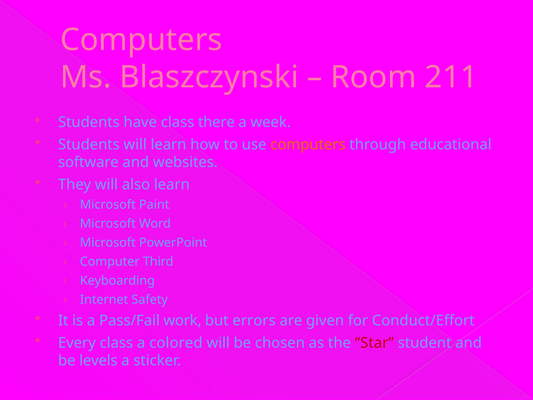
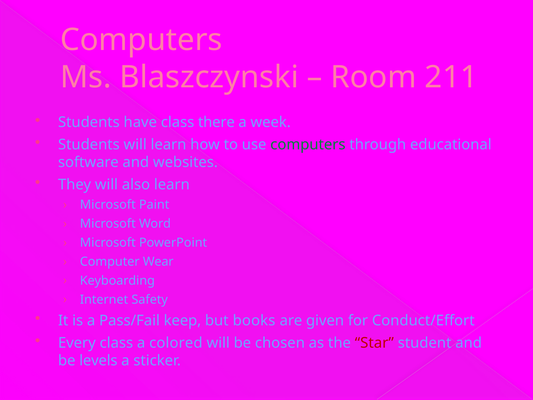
computers colour: orange -> green (308, 145)
Third: Third -> Wear (158, 261)
work: work -> keep (182, 320)
errors: errors -> books (254, 320)
